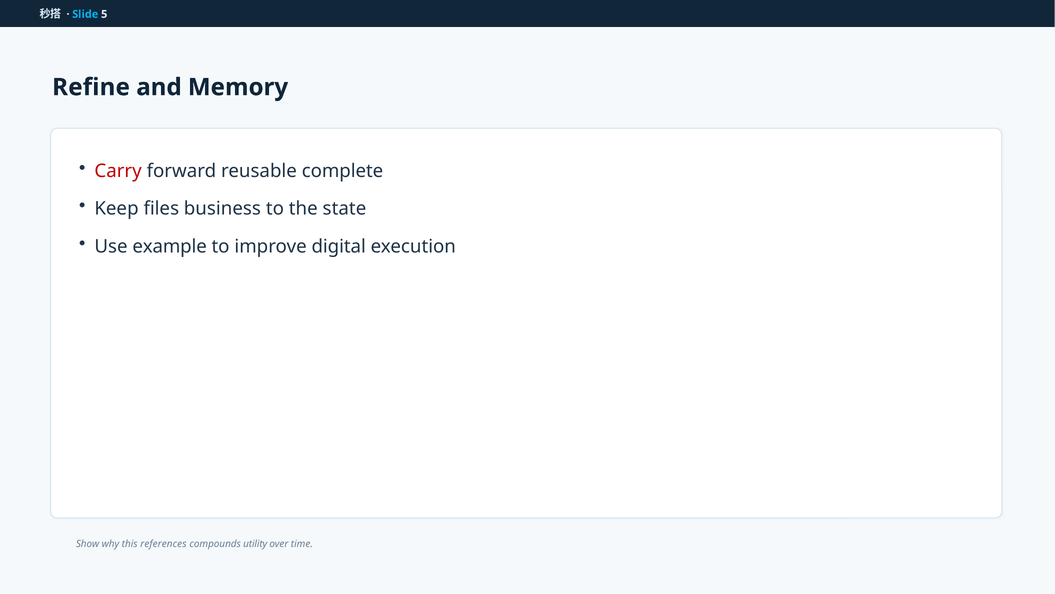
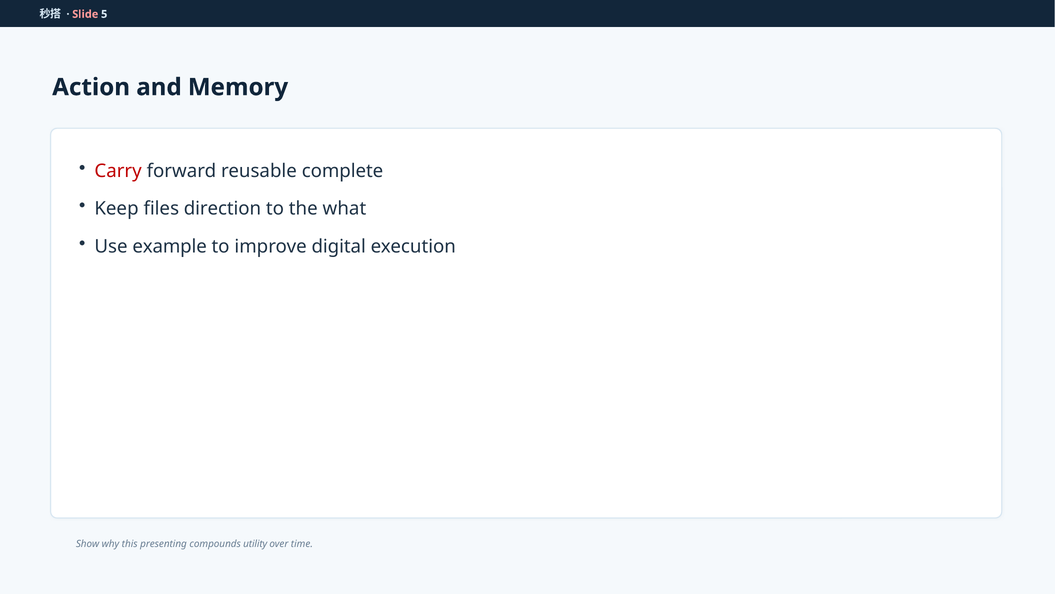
Slide colour: light blue -> pink (85, 14)
Refine: Refine -> Action (91, 87)
business: business -> direction (222, 209)
state: state -> what (344, 209)
references: references -> presenting (164, 543)
